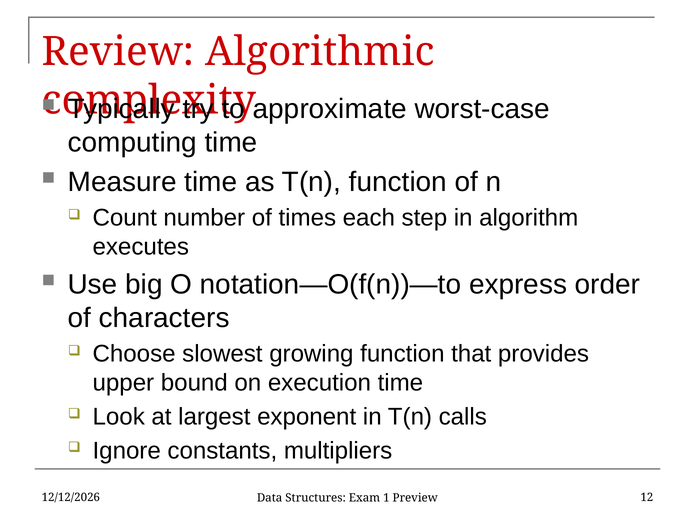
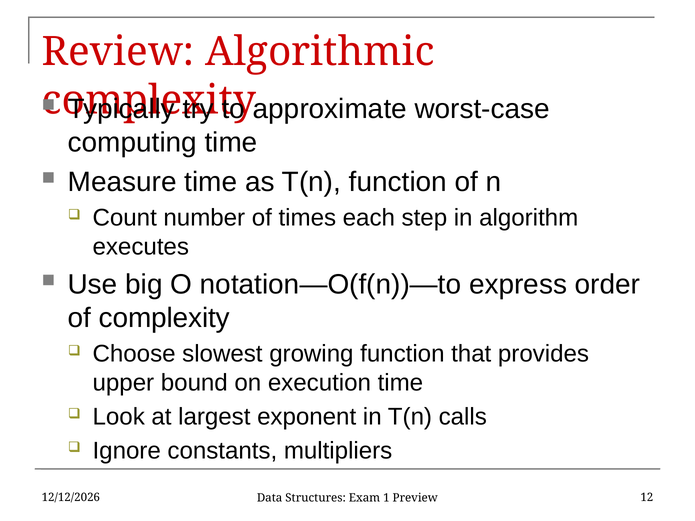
of characters: characters -> complexity (164, 318)
